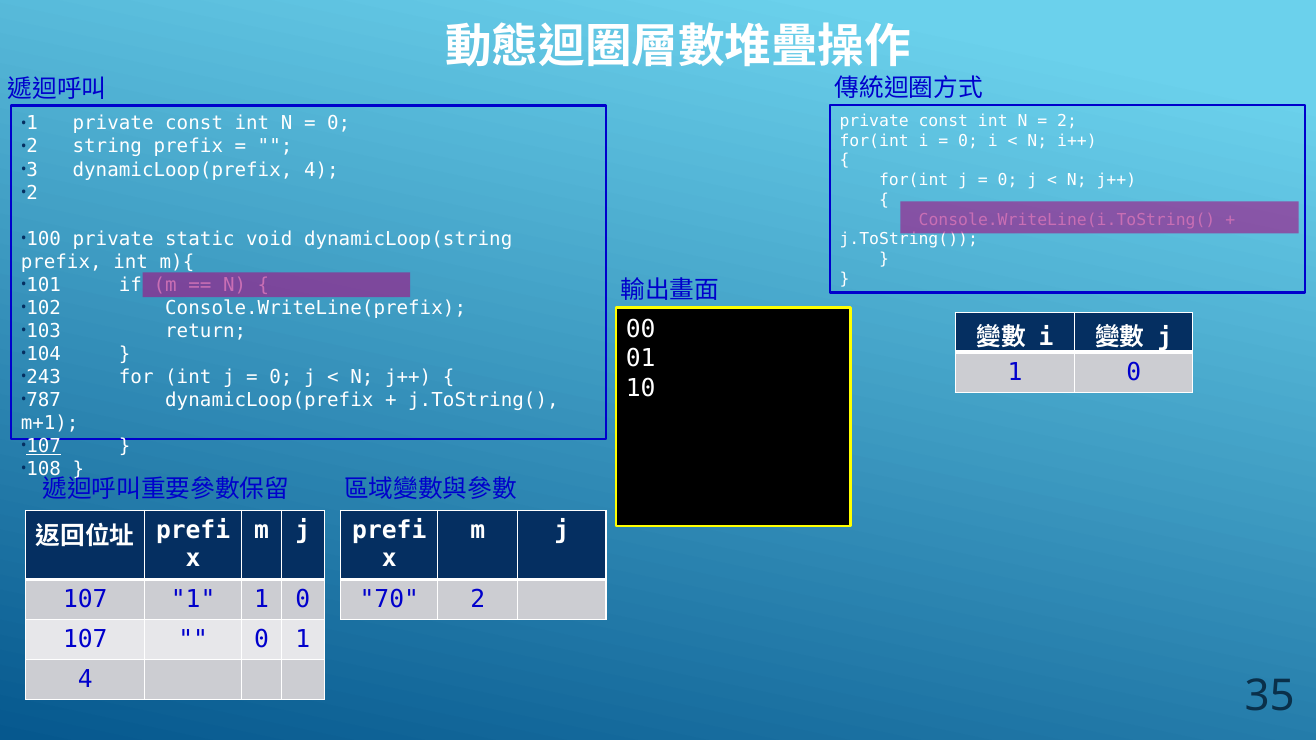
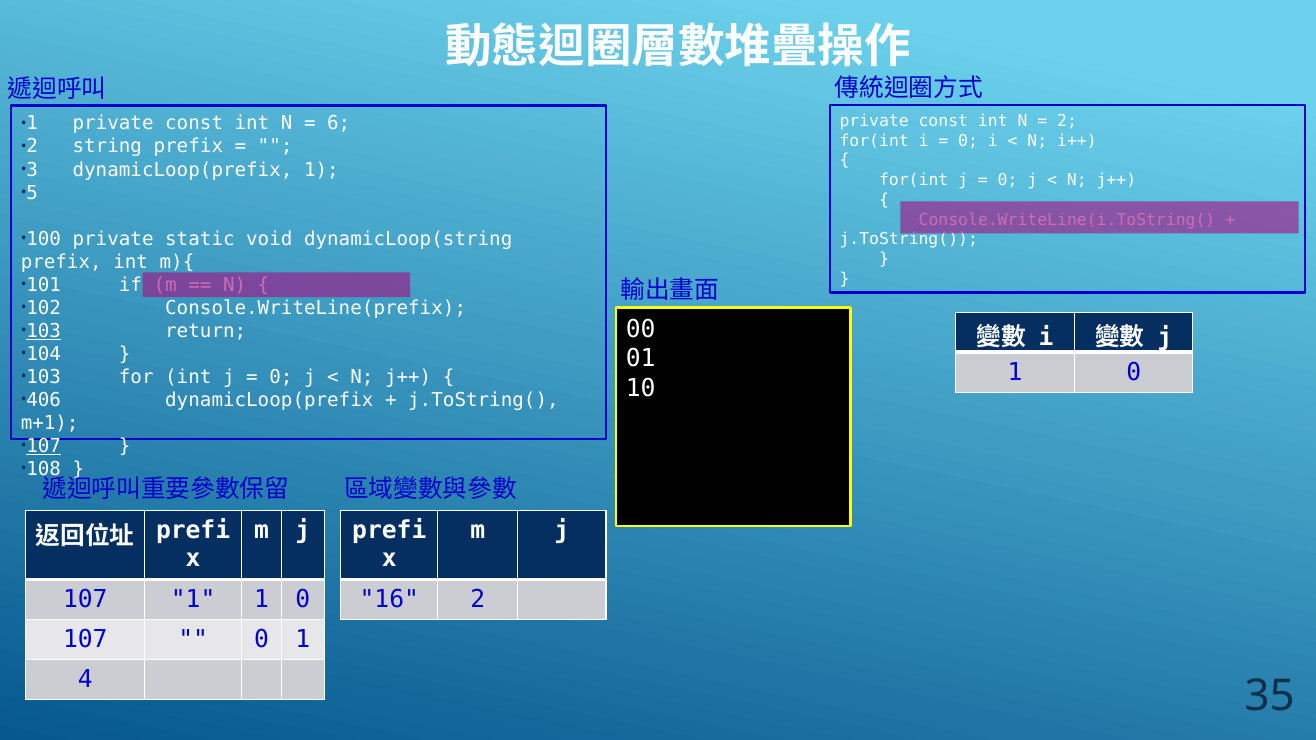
0: 0 -> 6 (339, 124)
dynamicLoop(prefix 4: 4 -> 1 (321, 170)
2: 2 -> 5 (32, 193)
103 underline: none -> present (44, 331)
243: 243 -> 103 (44, 377)
787: 787 -> 406 (44, 400)
70: 70 -> 16 (389, 599)
